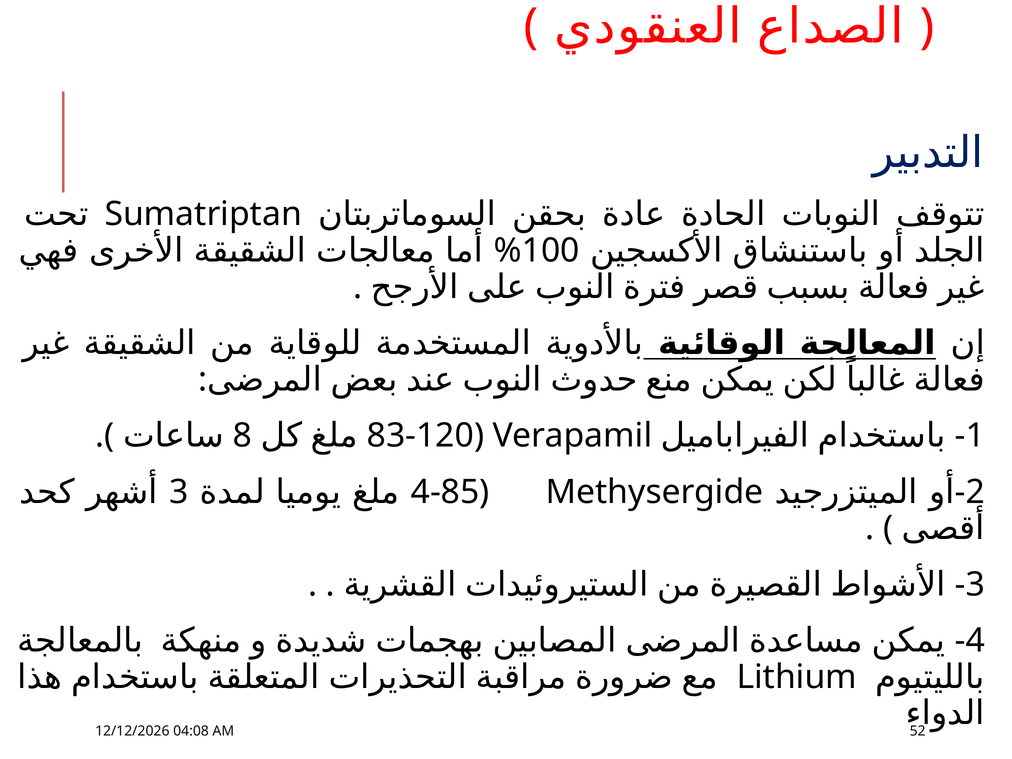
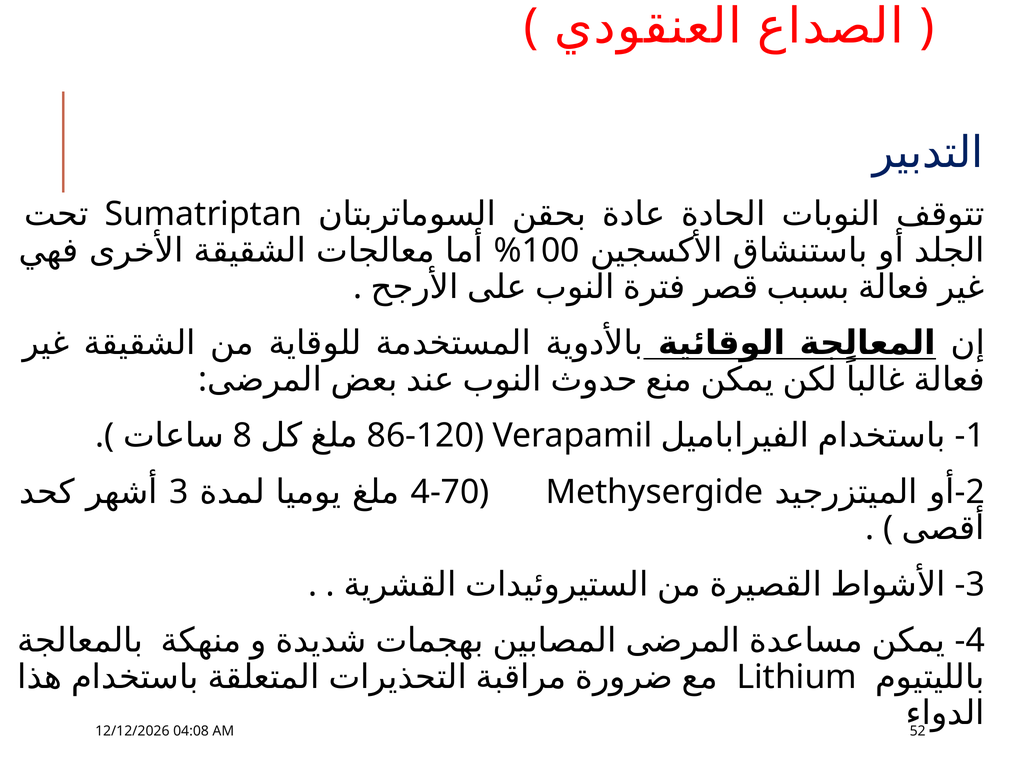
83-120: 83-120 -> 86-120 (420, 436)
4-85: 4-85 -> 4-70 (445, 492)
